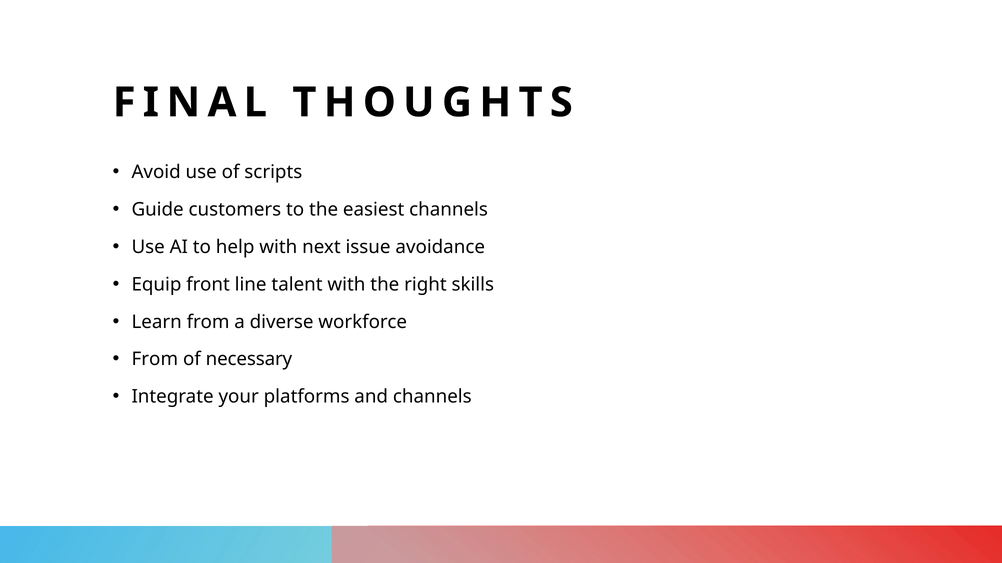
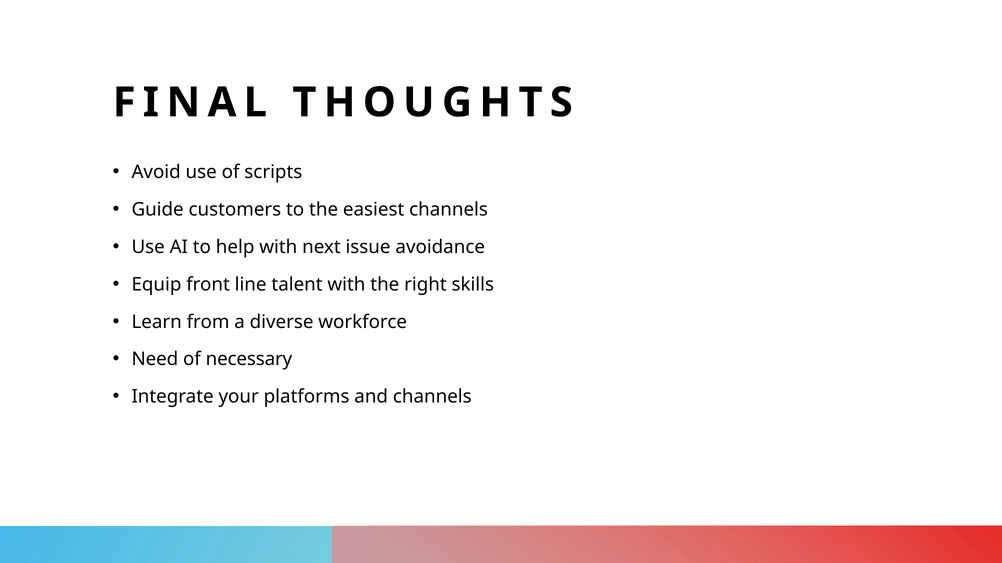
From: From -> Need (155, 360)
